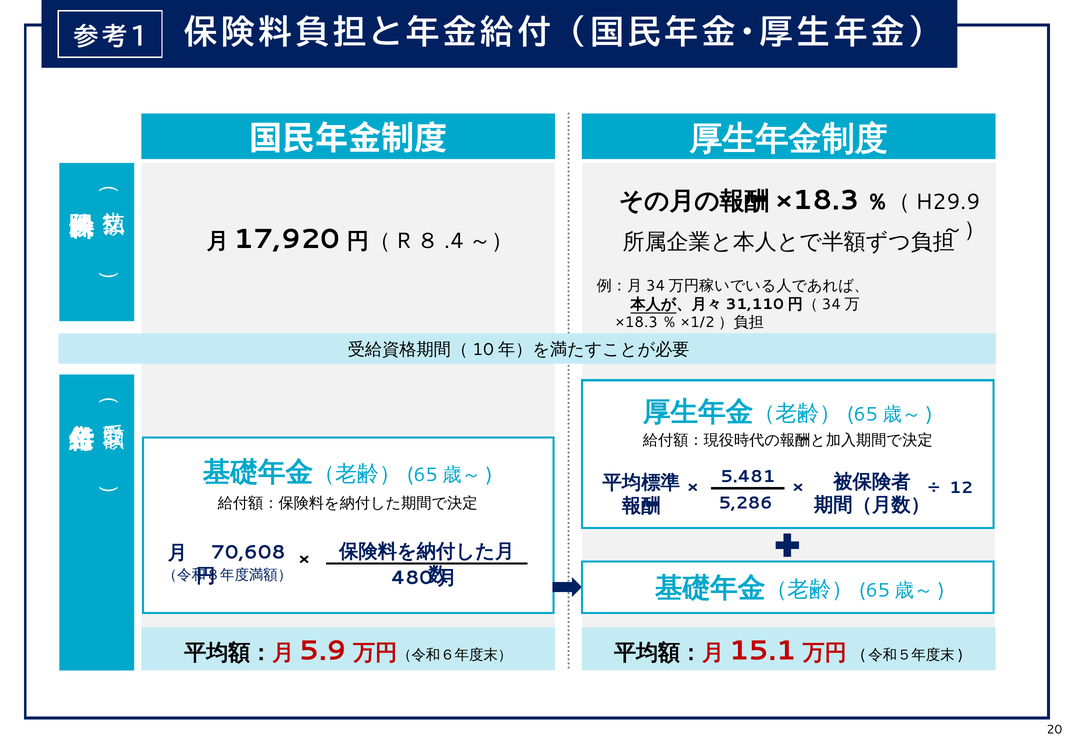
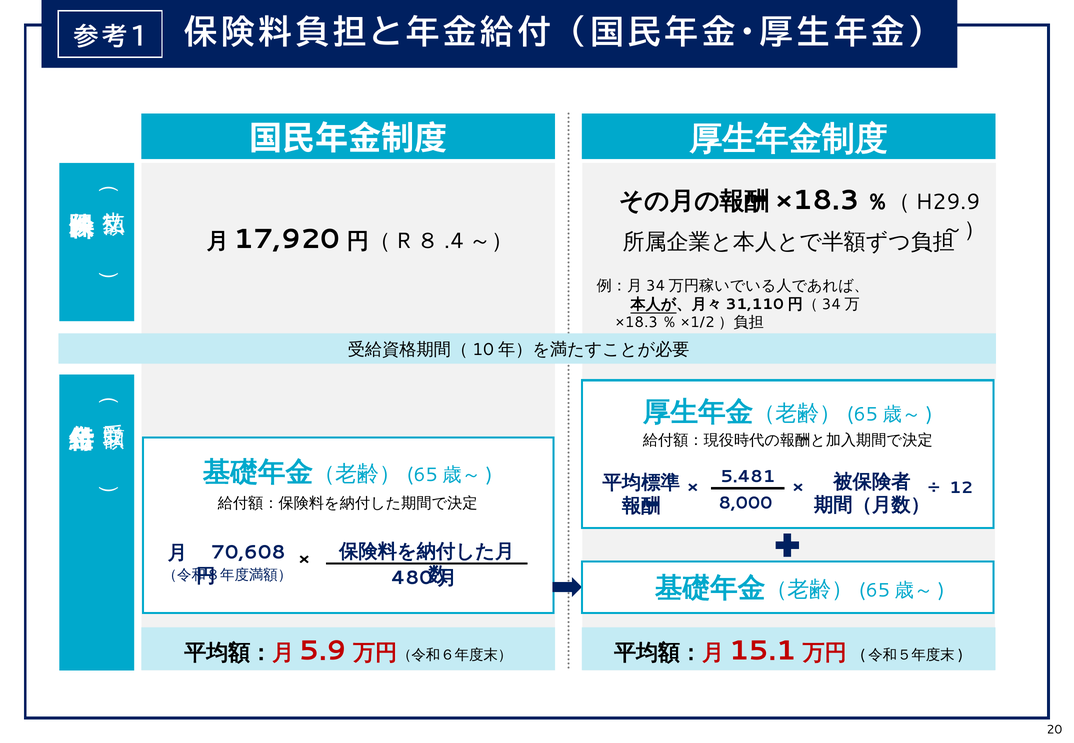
5,286: 5,286 -> 8,000 (746, 503)
